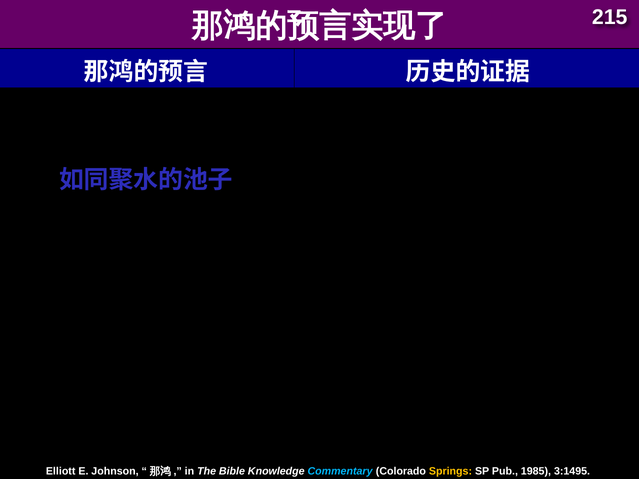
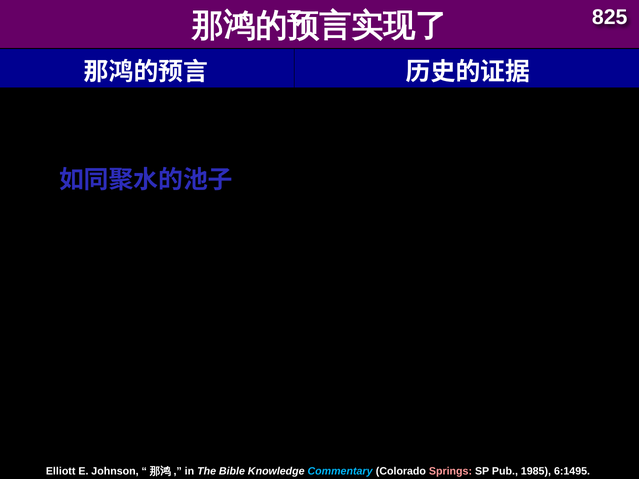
215: 215 -> 825 (610, 17)
Springs colour: yellow -> pink (451, 471)
3:1495: 3:1495 -> 6:1495 (572, 471)
